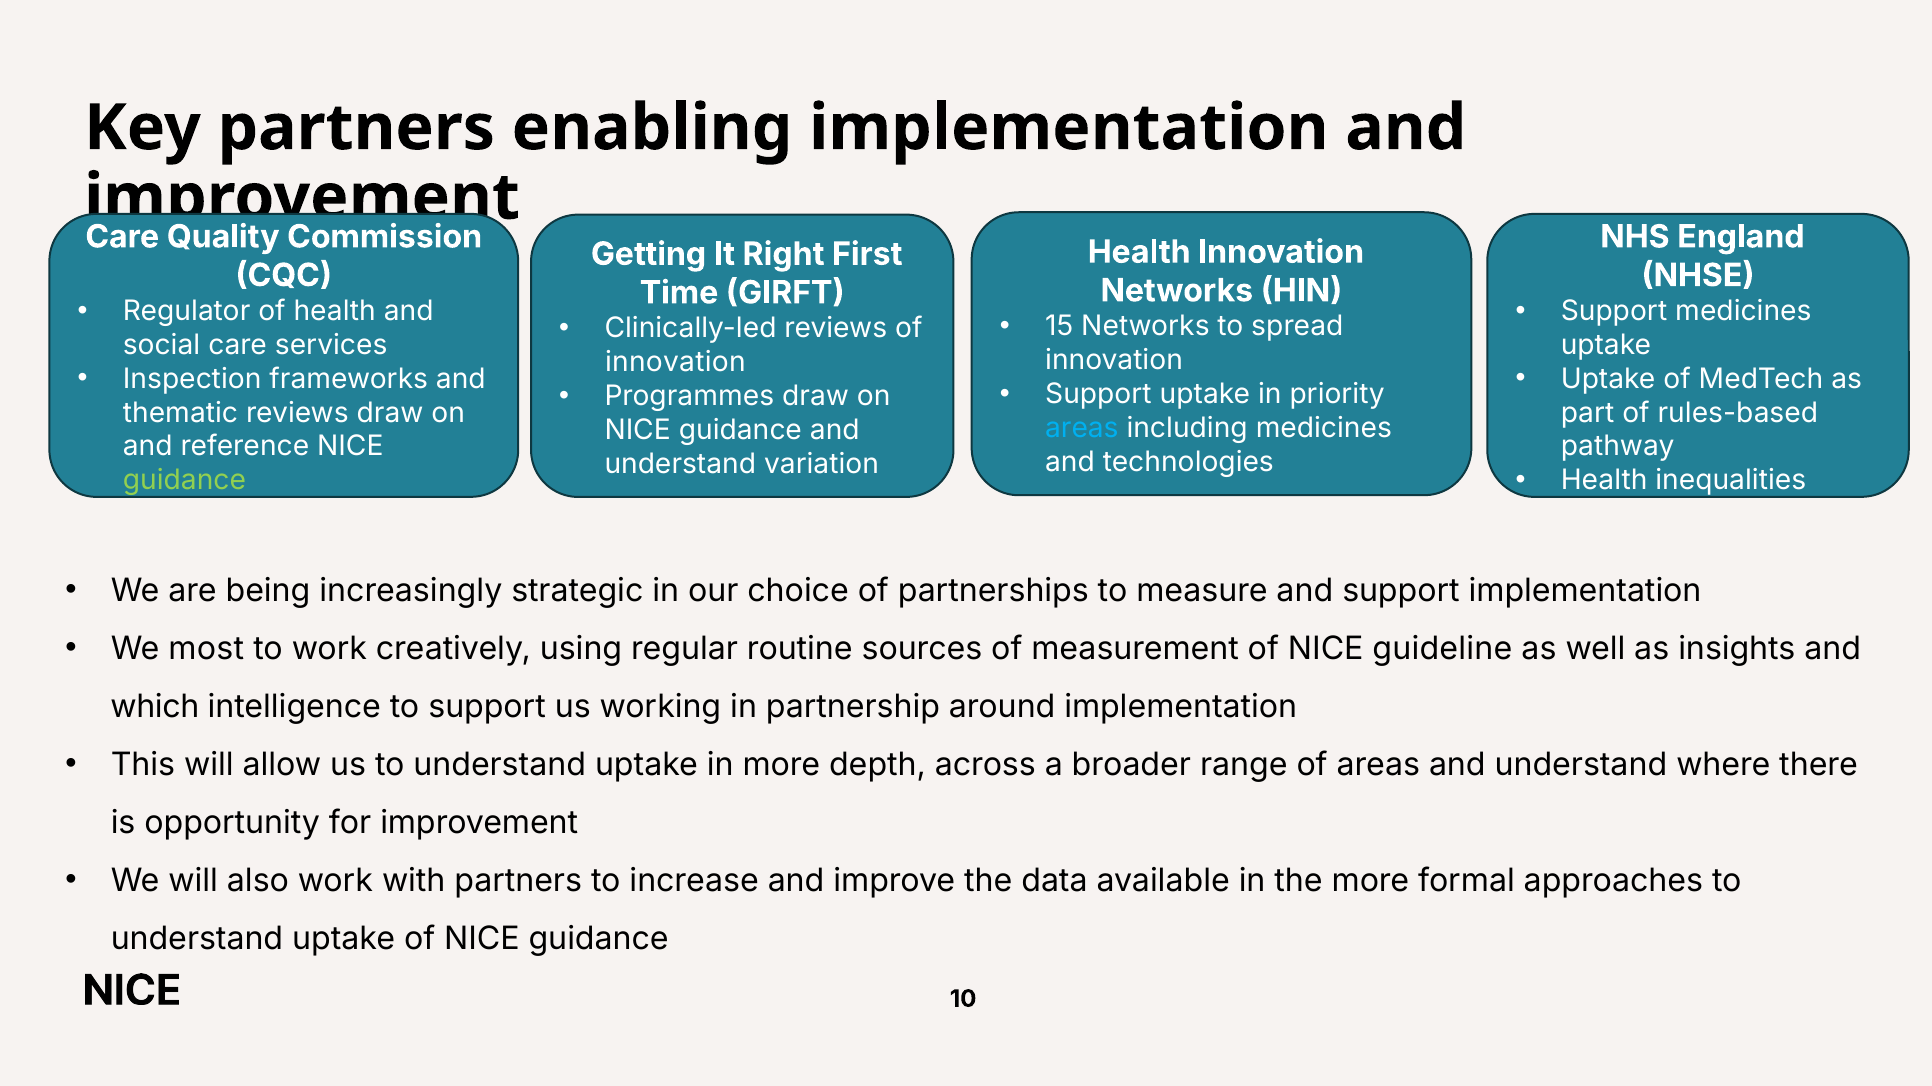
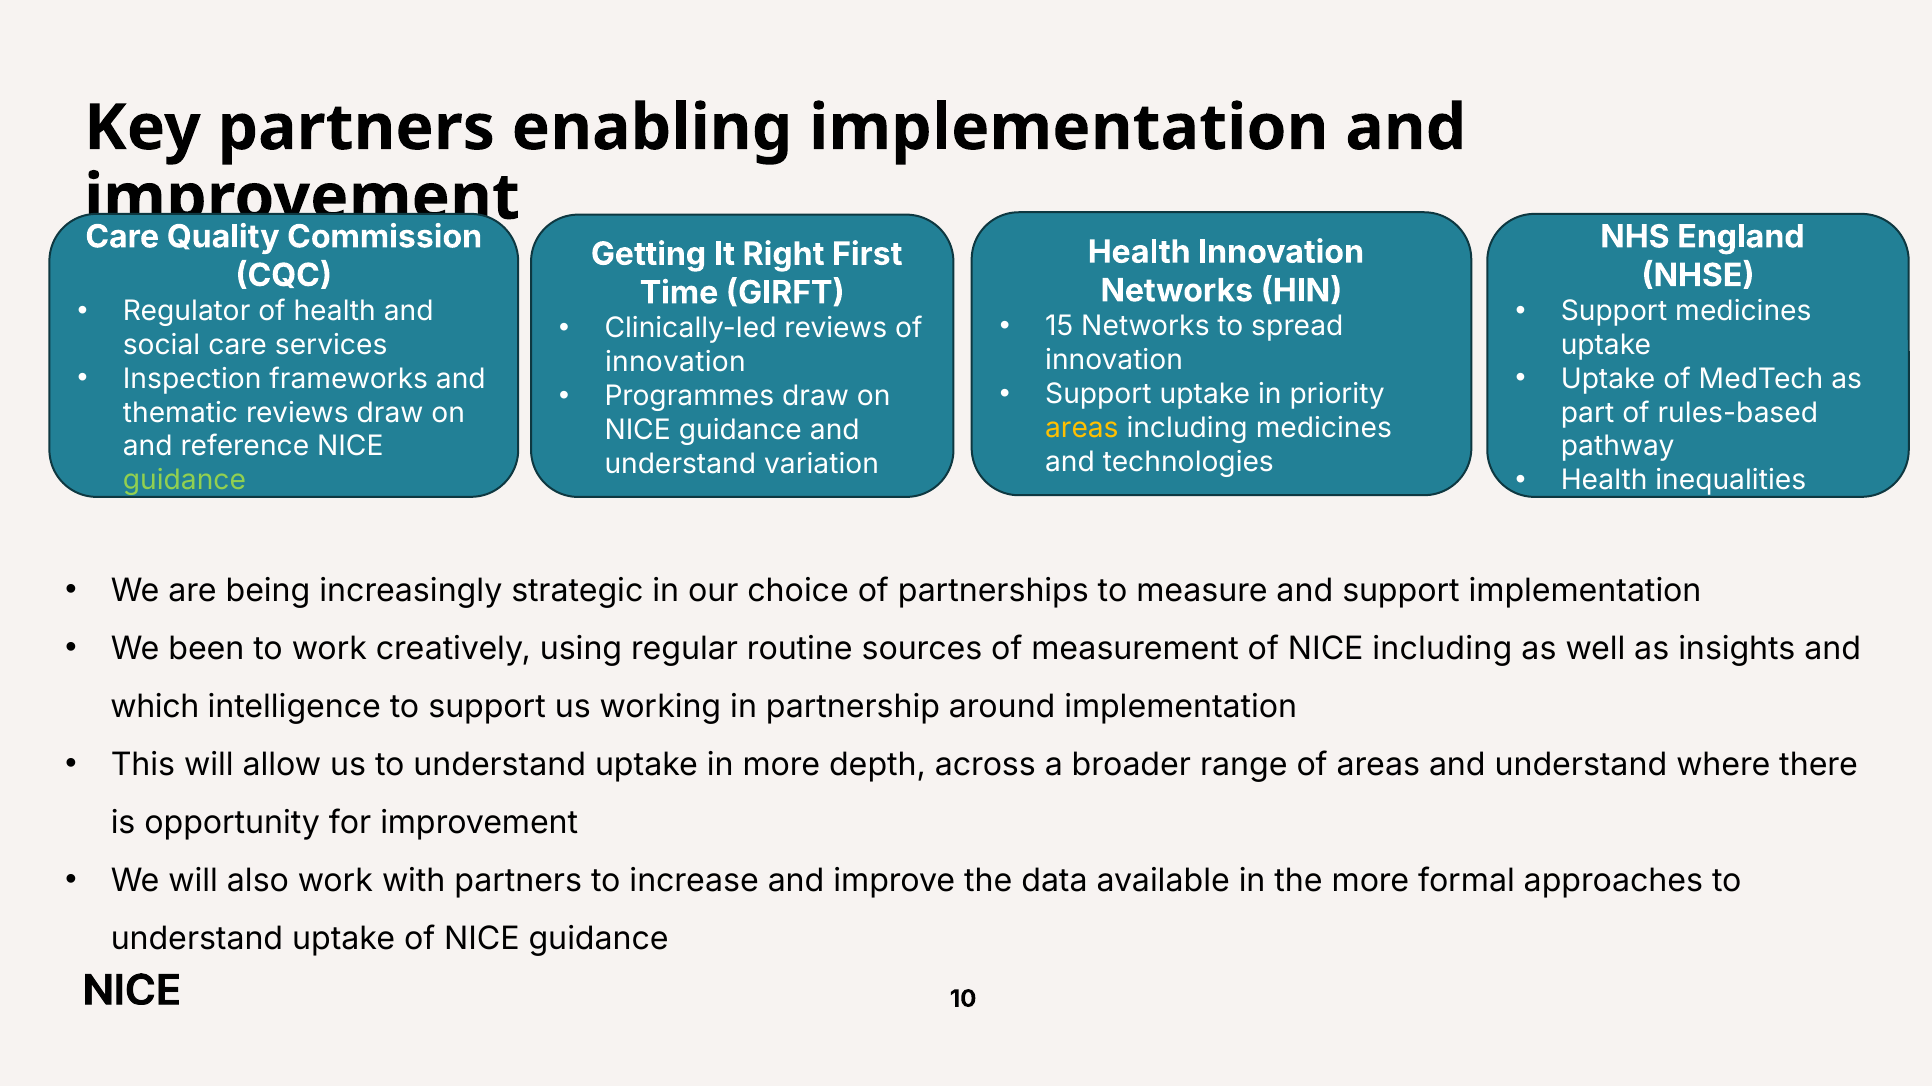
areas colour: light blue -> yellow (1082, 428)
most: most -> been (206, 650)
NICE guideline: guideline -> including (1442, 650)
